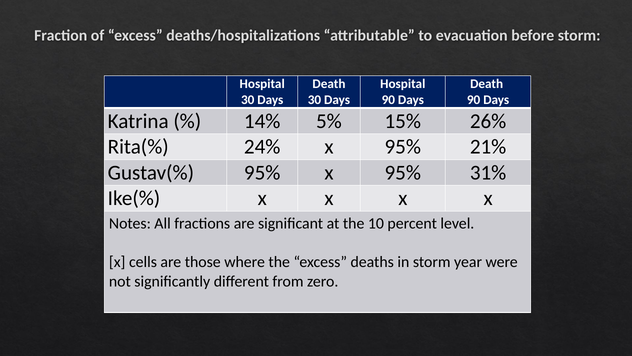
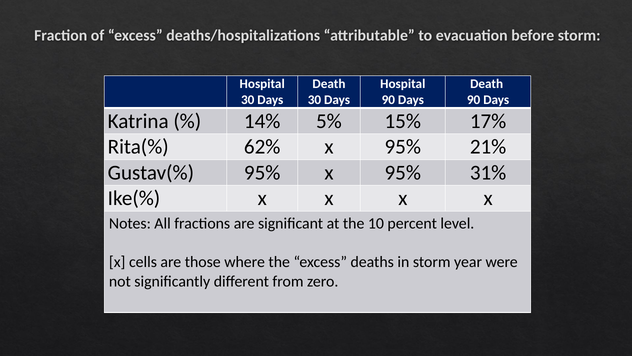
26%: 26% -> 17% (488, 121)
24%: 24% -> 62% (262, 147)
